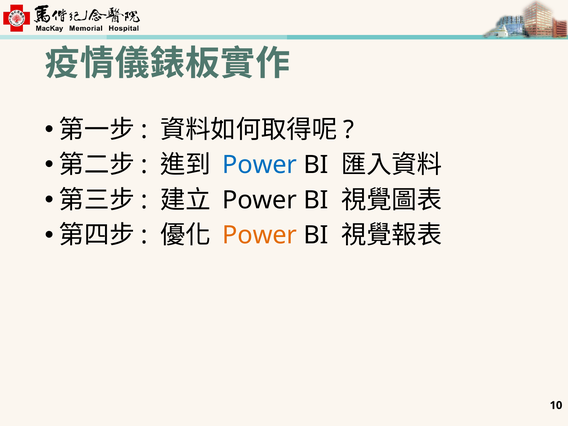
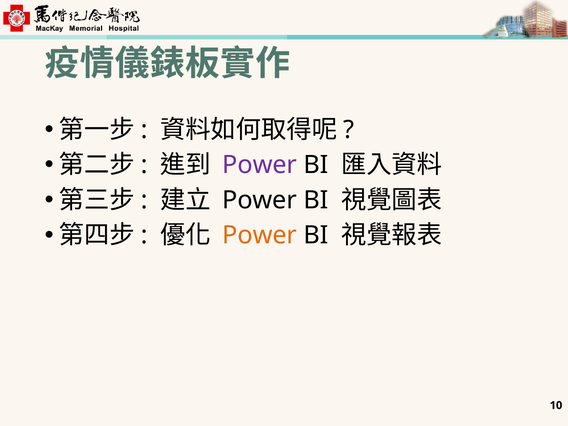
Power colour: blue -> purple (260, 165)
